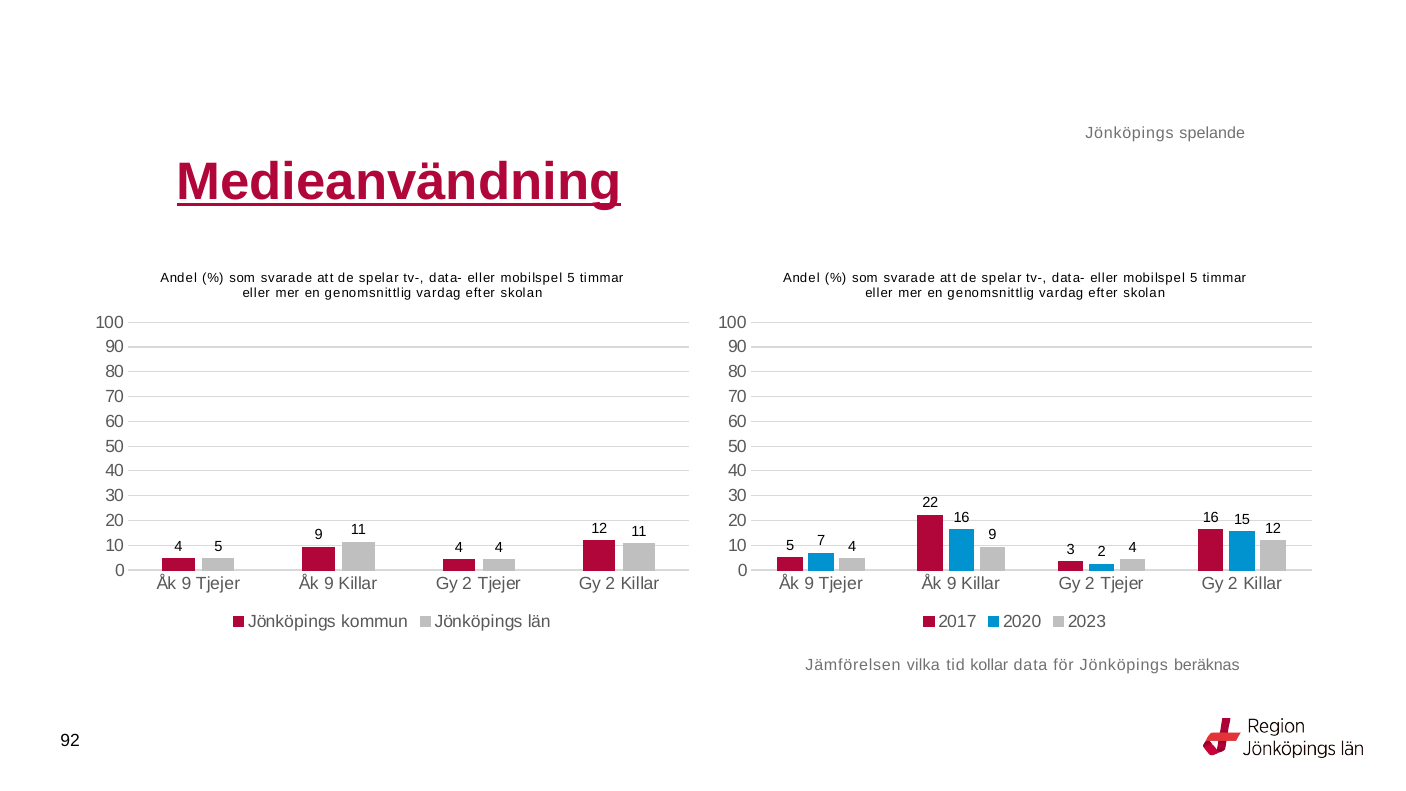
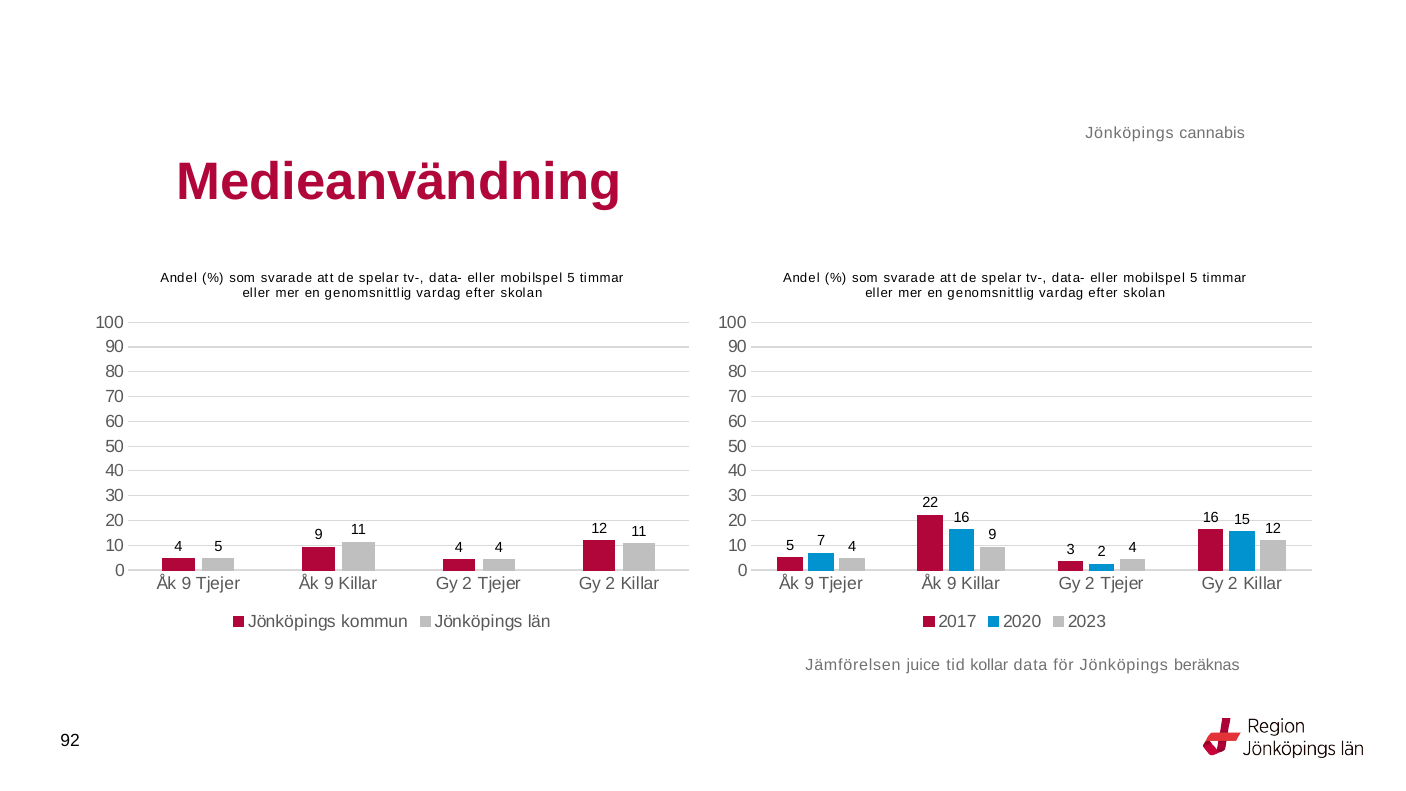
spelande: spelande -> cannabis (1212, 134)
Medieanvändning underline: present -> none (399, 182)
vilka: vilka -> juice (923, 665)
